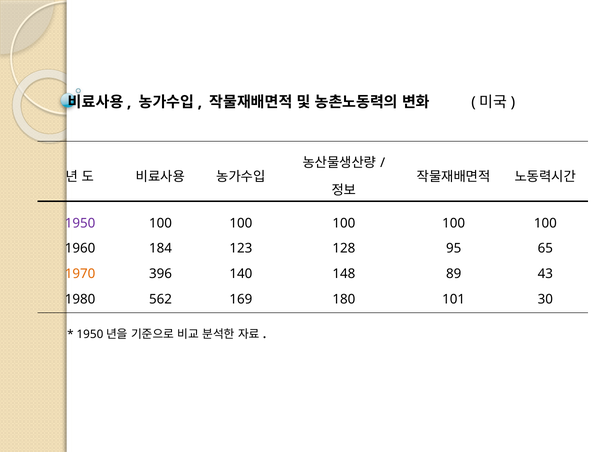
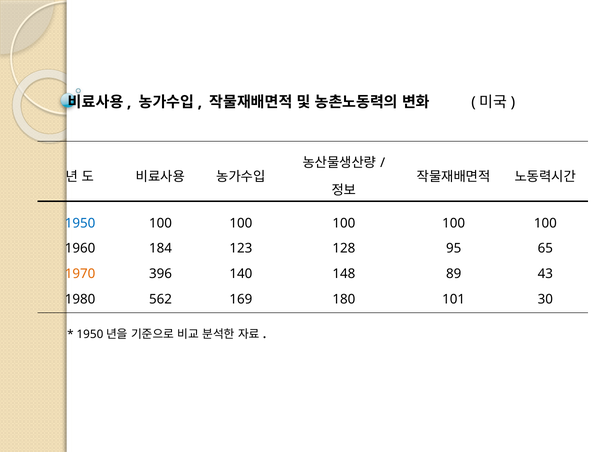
1950 colour: purple -> blue (80, 223)
